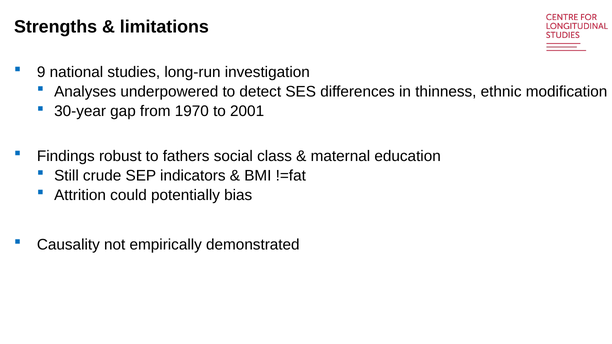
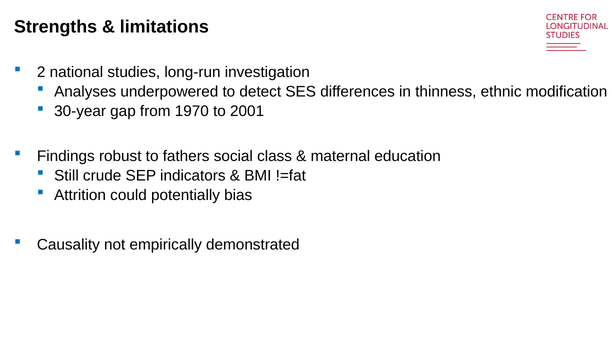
9: 9 -> 2 (41, 72)
